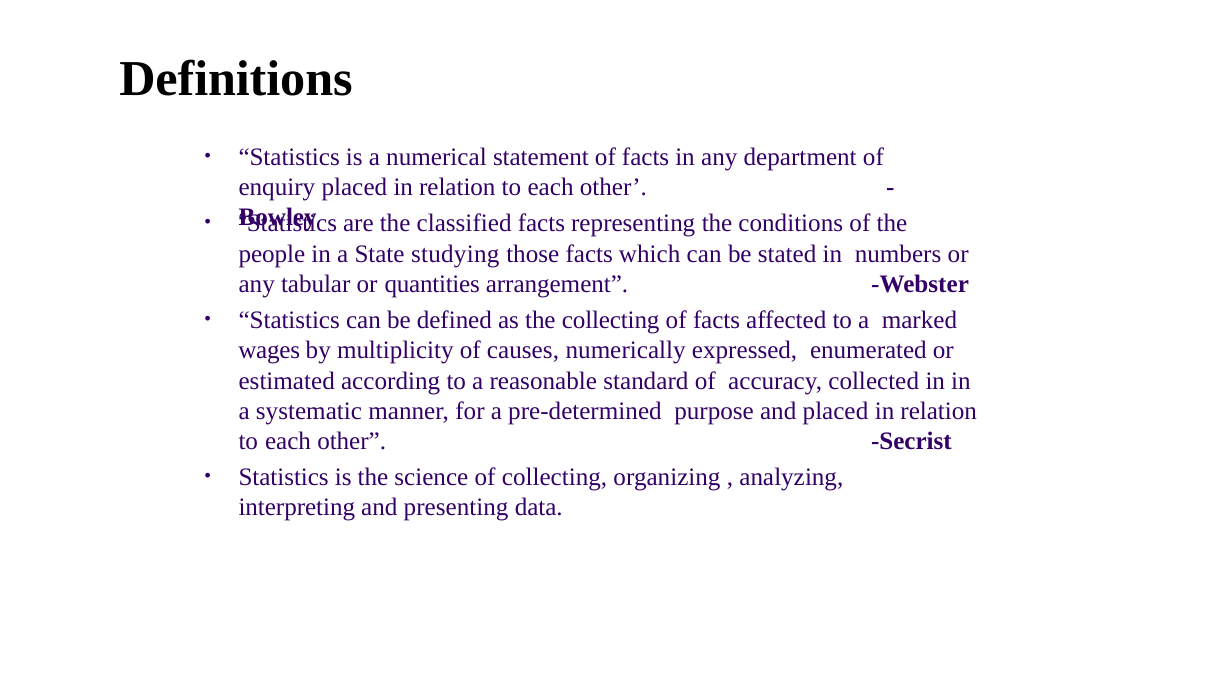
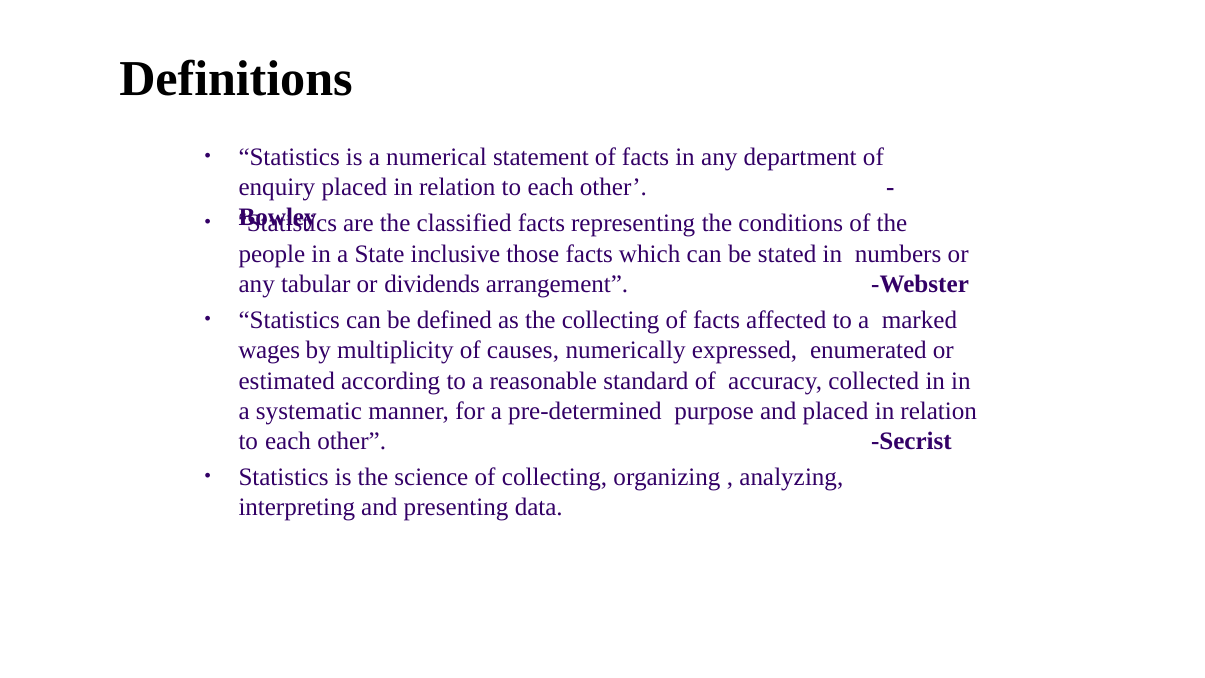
studying: studying -> inclusive (455, 254)
quantities: quantities -> dividends (432, 284)
